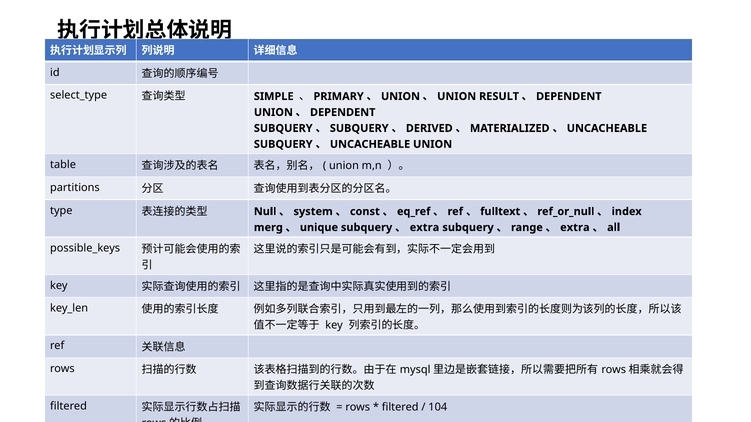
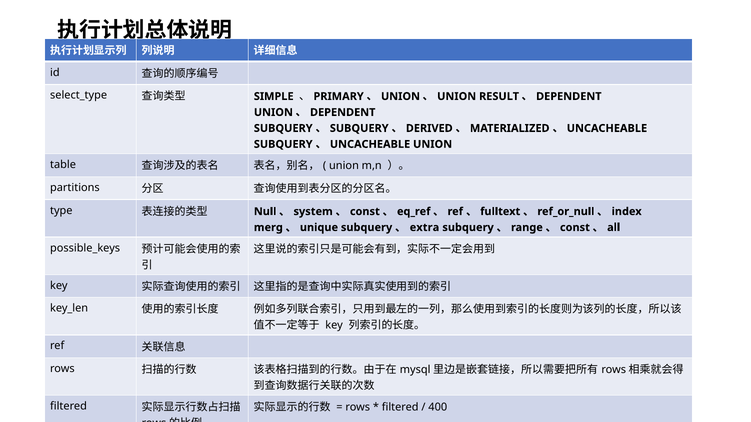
extra: extra -> const (575, 228)
104: 104 -> 400 (438, 408)
